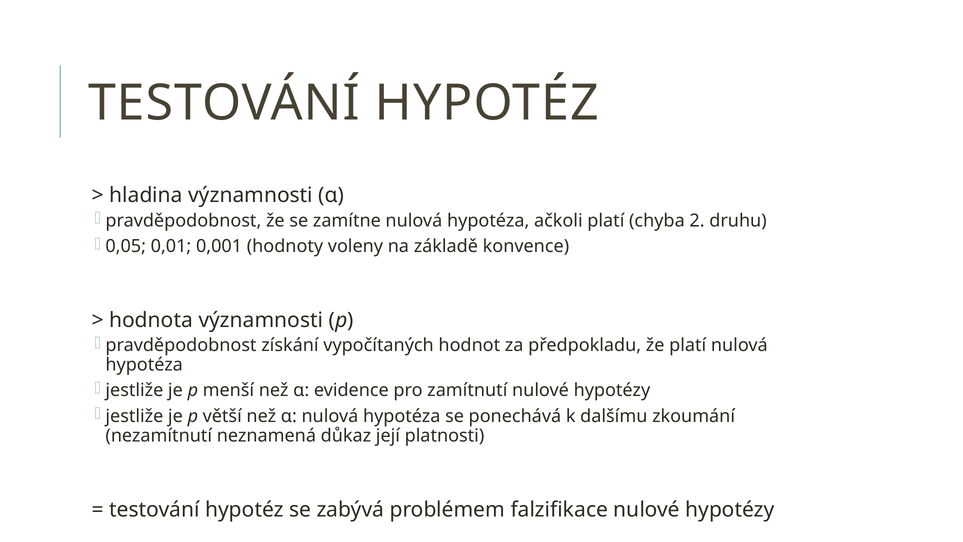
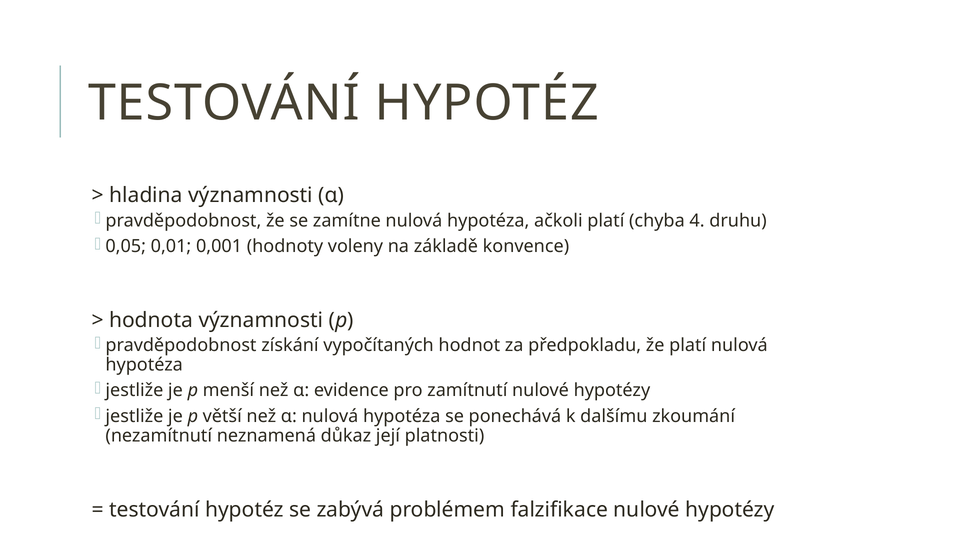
2: 2 -> 4 (697, 221)
